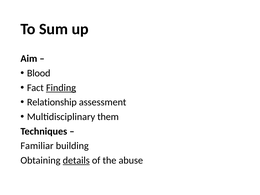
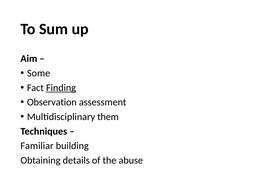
Blood: Blood -> Some (39, 73)
Relationship: Relationship -> Observation (52, 102)
details underline: present -> none (76, 160)
